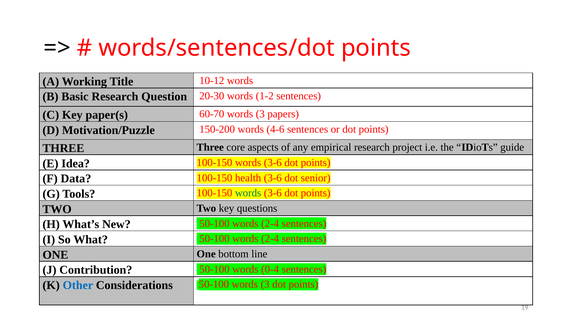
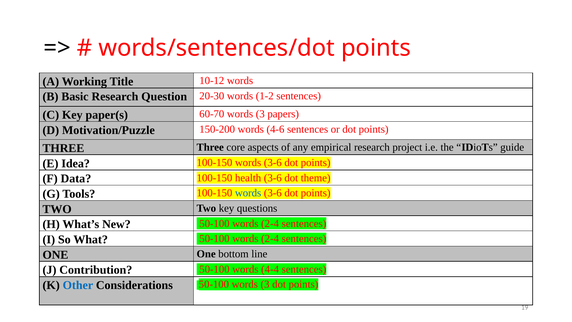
senior: senior -> theme (316, 178)
words colour: green -> blue (248, 193)
0-4: 0-4 -> 4-4 (270, 269)
